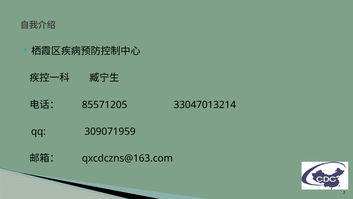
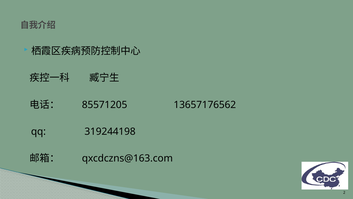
33047013214: 33047013214 -> 13657176562 (205, 105)
309071959: 309071959 -> 319244198 (110, 131)
